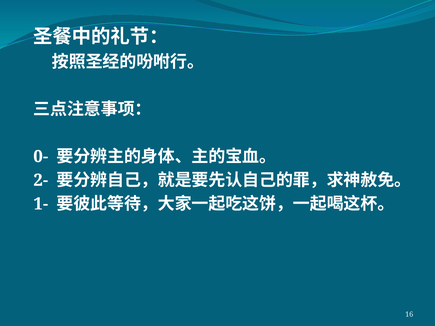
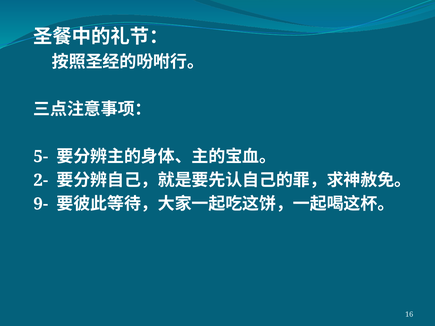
0-: 0- -> 5- (41, 157)
1-: 1- -> 9- (41, 204)
